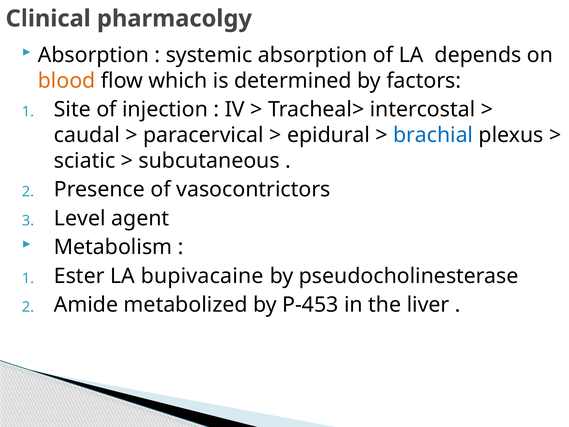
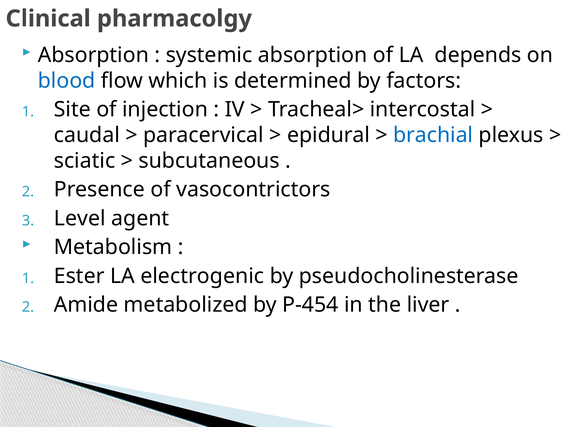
blood colour: orange -> blue (67, 81)
bupivacaine: bupivacaine -> electrogenic (202, 276)
P-453: P-453 -> P-454 (310, 305)
